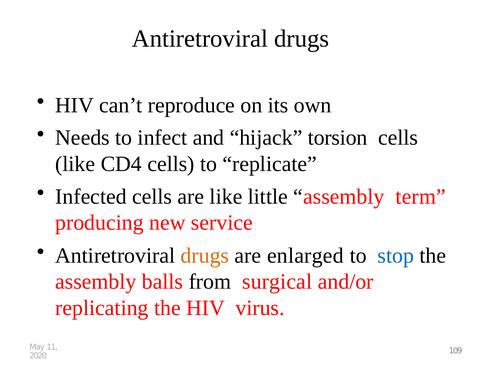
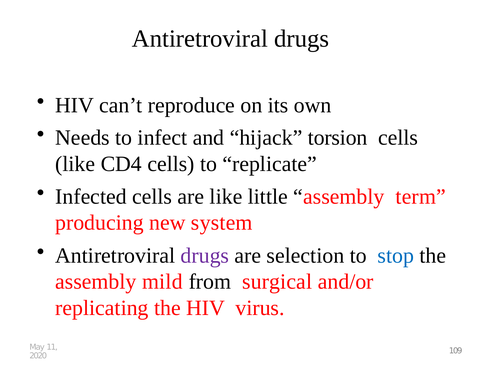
service: service -> system (222, 223)
drugs colour: orange -> purple (205, 256)
enlarged: enlarged -> selection (305, 256)
balls: balls -> mild (162, 282)
